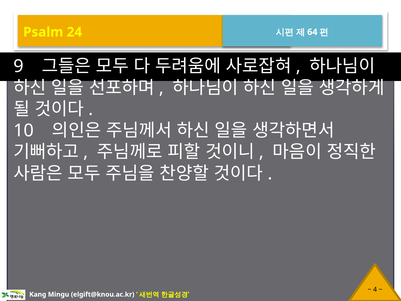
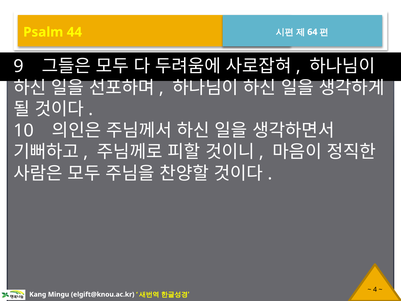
24: 24 -> 44 (74, 32)
